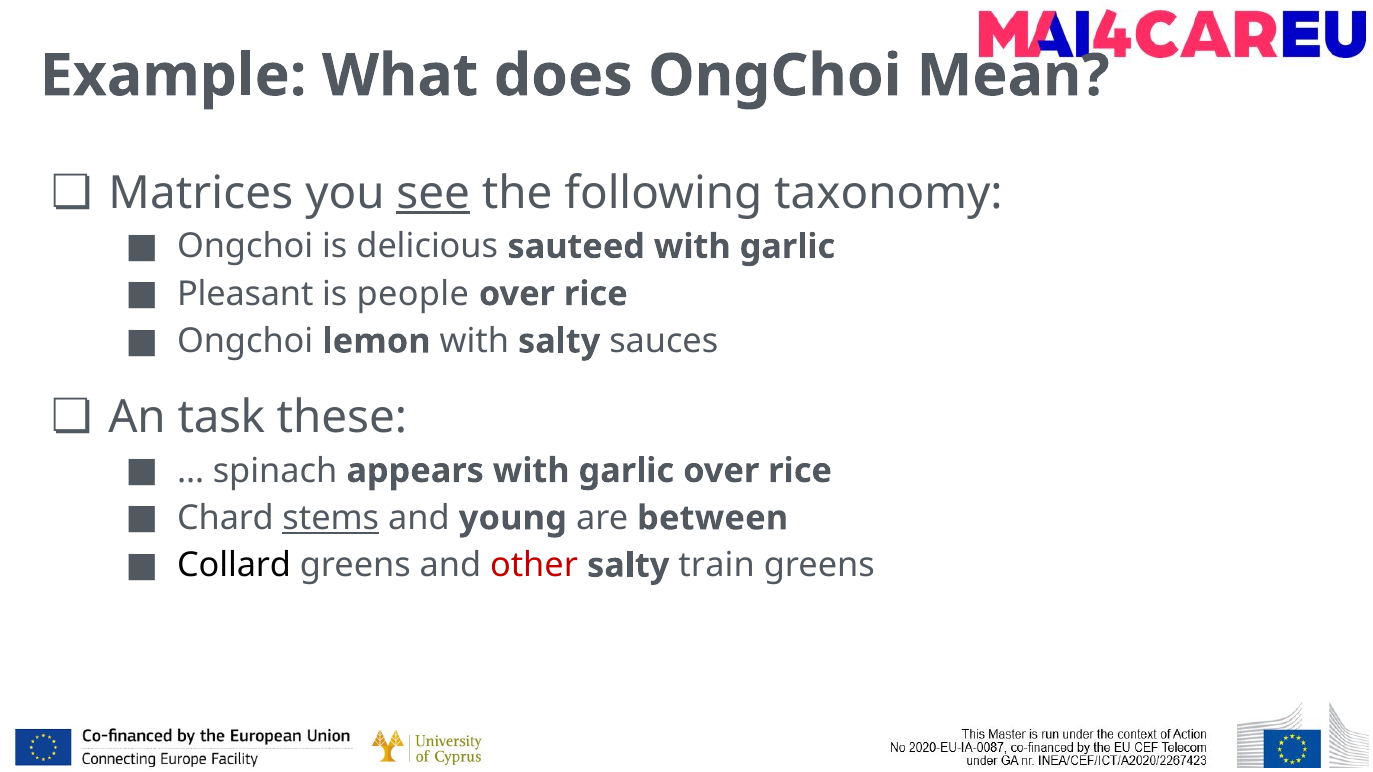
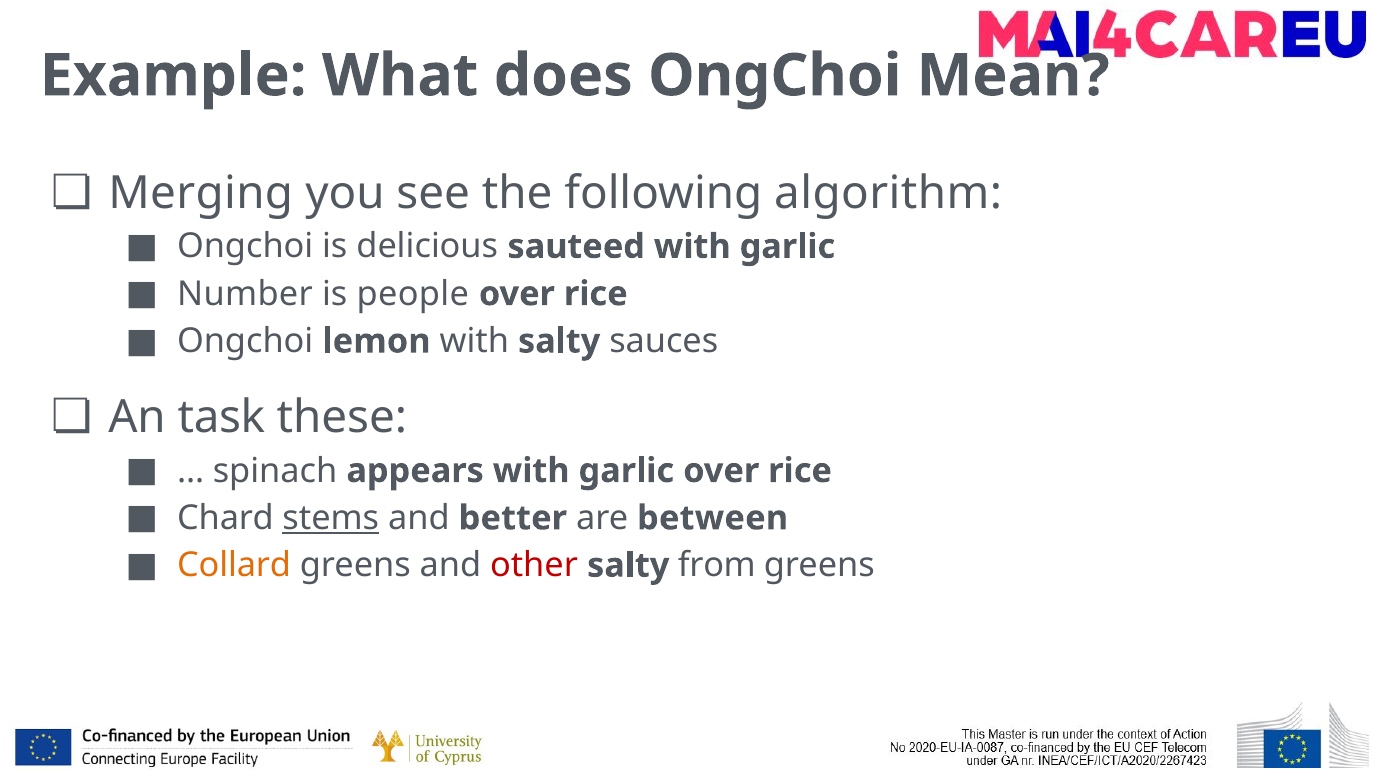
Matrices: Matrices -> Merging (201, 193)
see underline: present -> none (433, 193)
taxonomy: taxonomy -> algorithm (888, 193)
Pleasant: Pleasant -> Number (245, 294)
young: young -> better (513, 518)
Collard colour: black -> orange (234, 566)
train: train -> from (717, 566)
